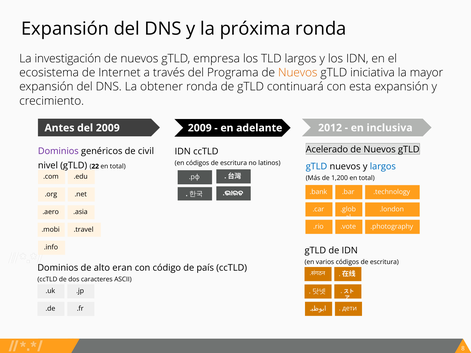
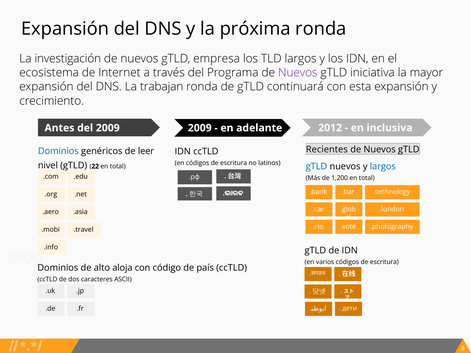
Nuevos colour: orange -> purple (298, 73)
obtener: obtener -> trabajan (162, 87)
Acelerado: Acelerado -> Recientes (327, 150)
Dominios colour: purple -> blue (58, 151)
civil: civil -> leer (146, 151)
eran: eran -> aloja (122, 268)
